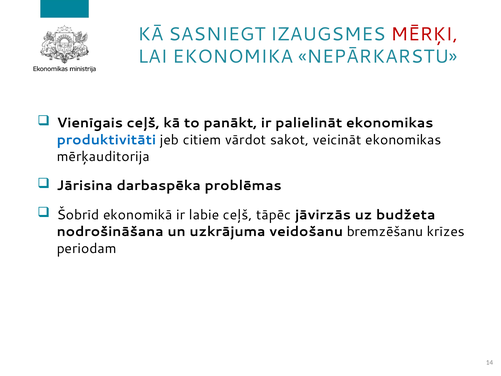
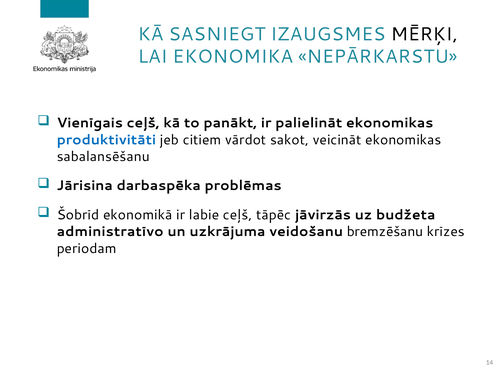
MĒRĶI colour: red -> black (424, 34)
mērķauditorija: mērķauditorija -> sabalansēšanu (103, 156)
nodrošināšana: nodrošināšana -> administratīvo (110, 232)
